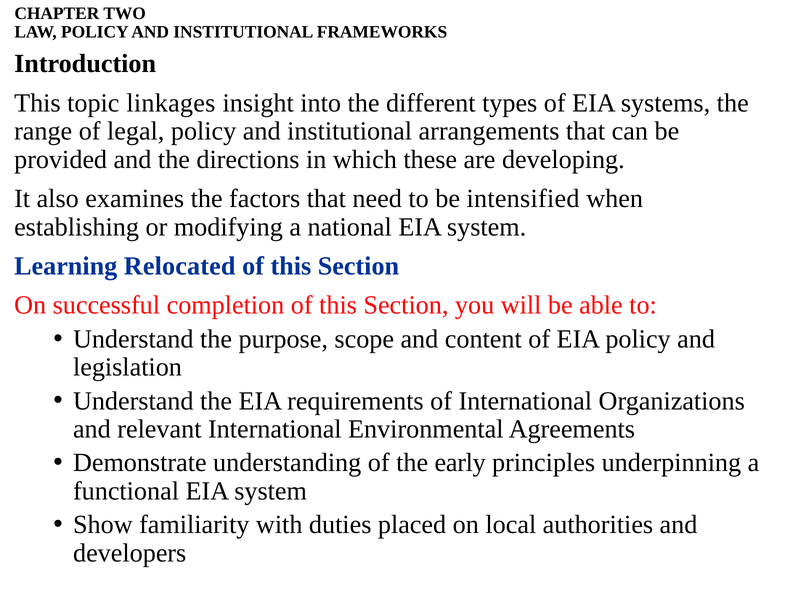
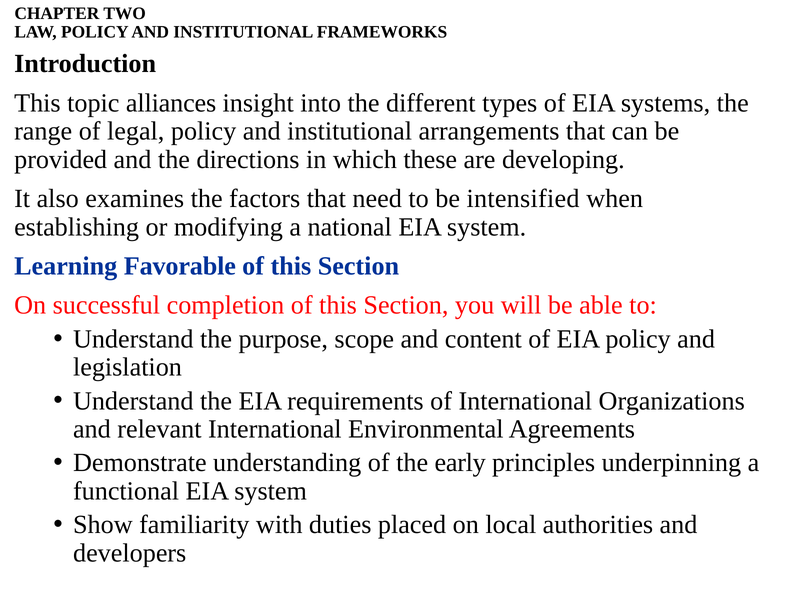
linkages: linkages -> alliances (171, 103)
Relocated: Relocated -> Favorable (180, 266)
